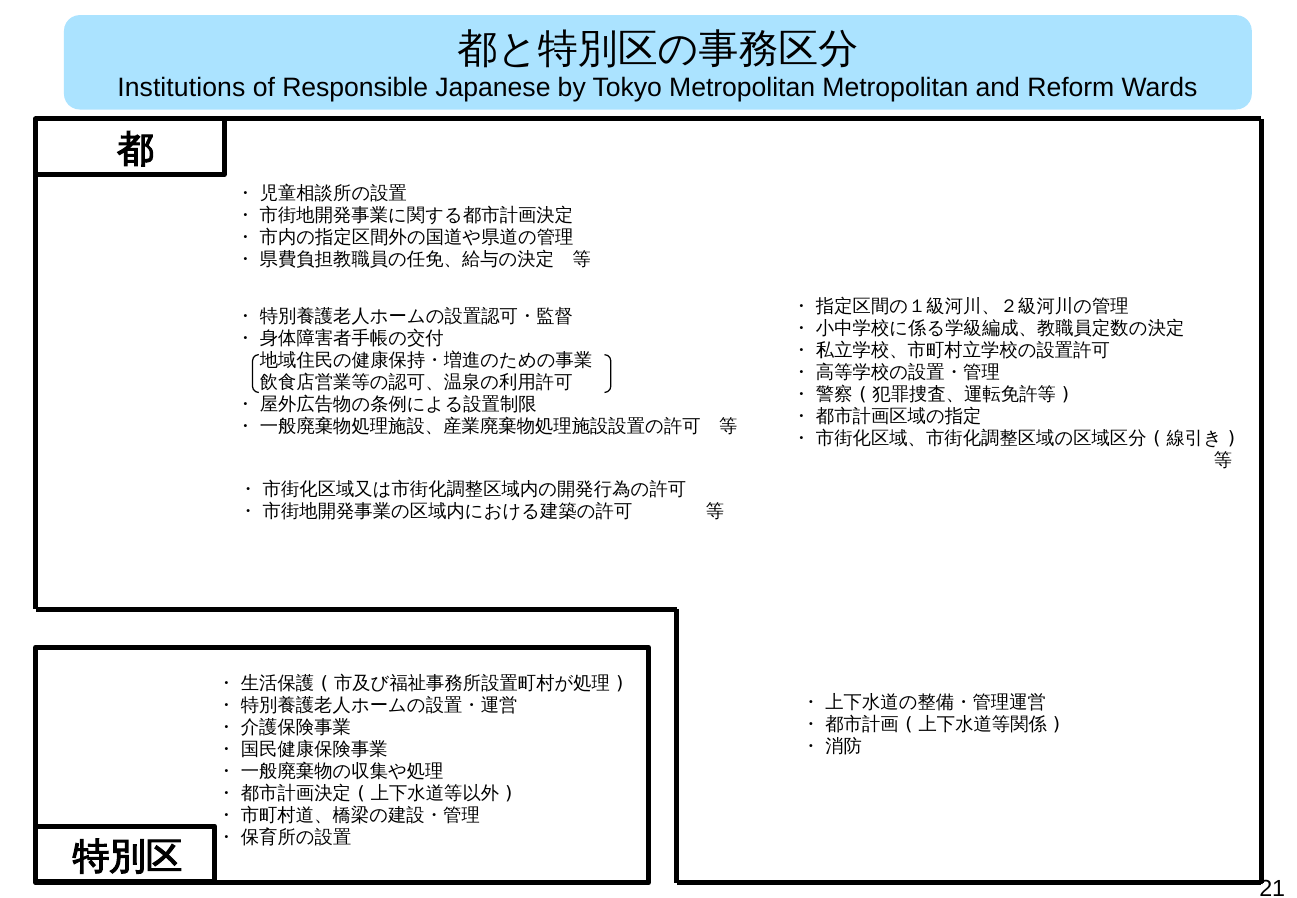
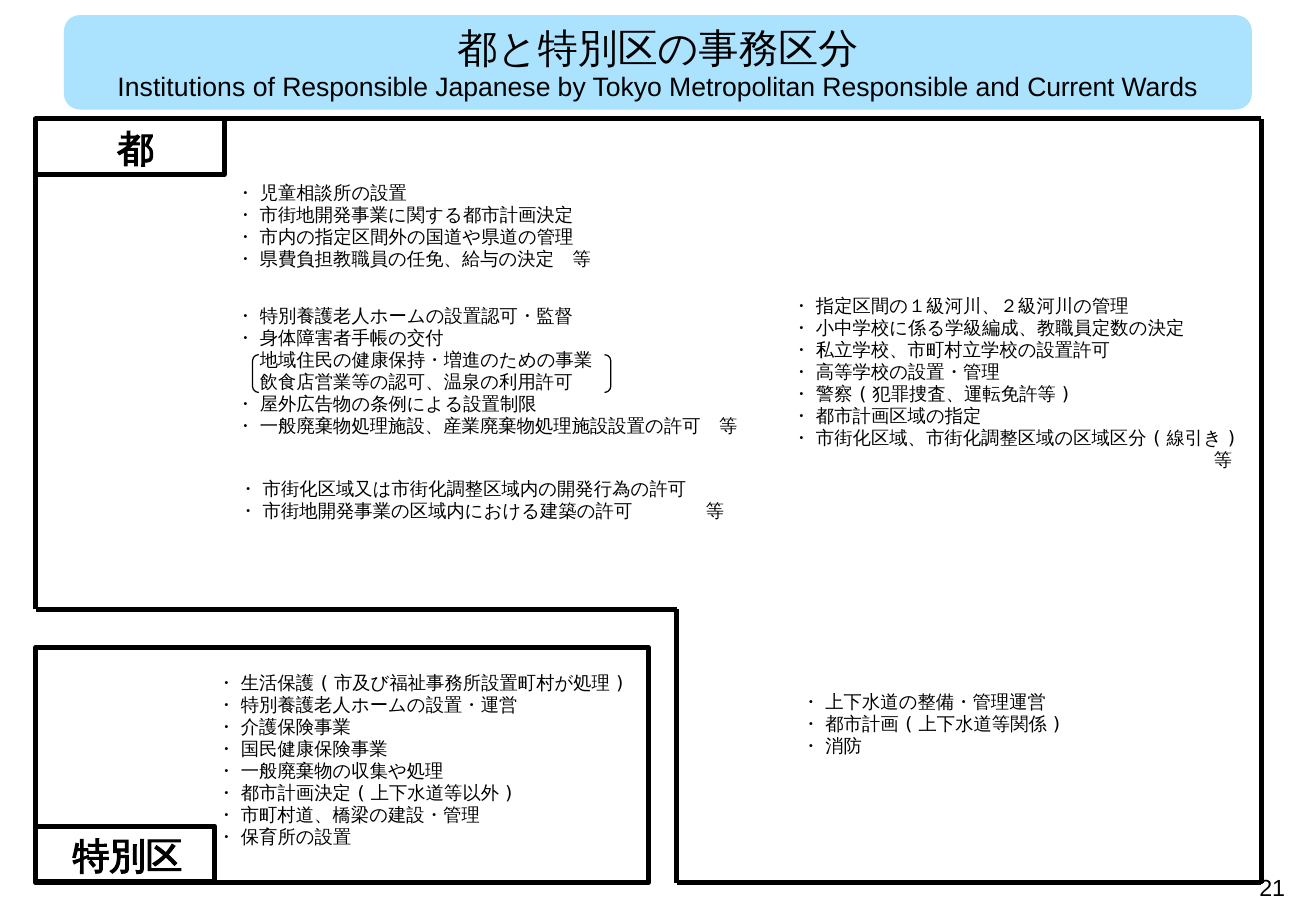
Metropolitan Metropolitan: Metropolitan -> Responsible (895, 88)
Reform: Reform -> Current (1071, 88)
